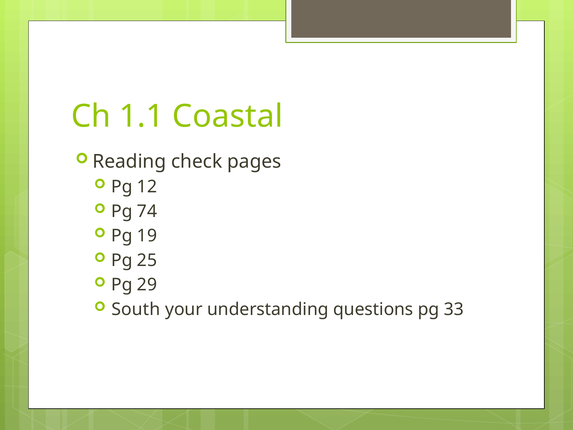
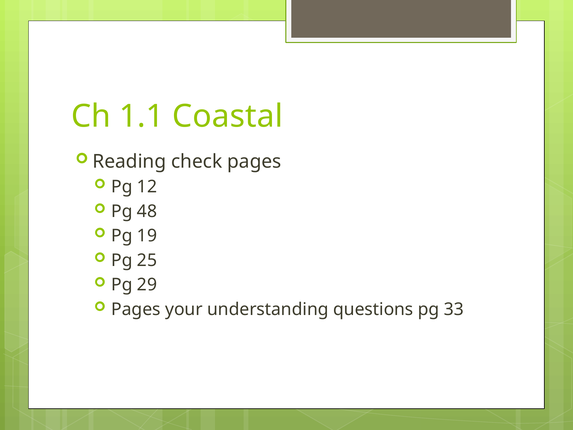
74: 74 -> 48 (147, 211)
South: South -> Pages (136, 309)
